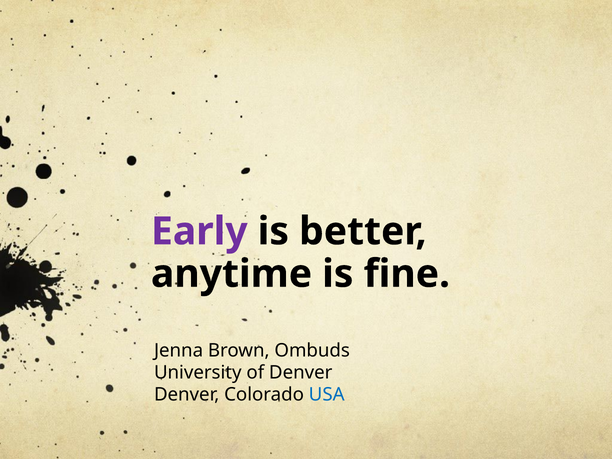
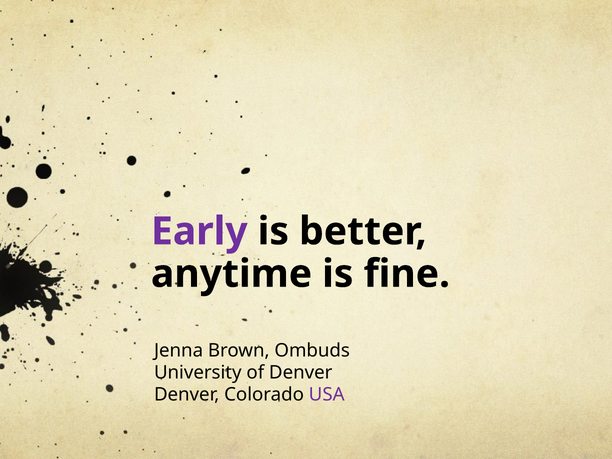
USA colour: blue -> purple (327, 395)
